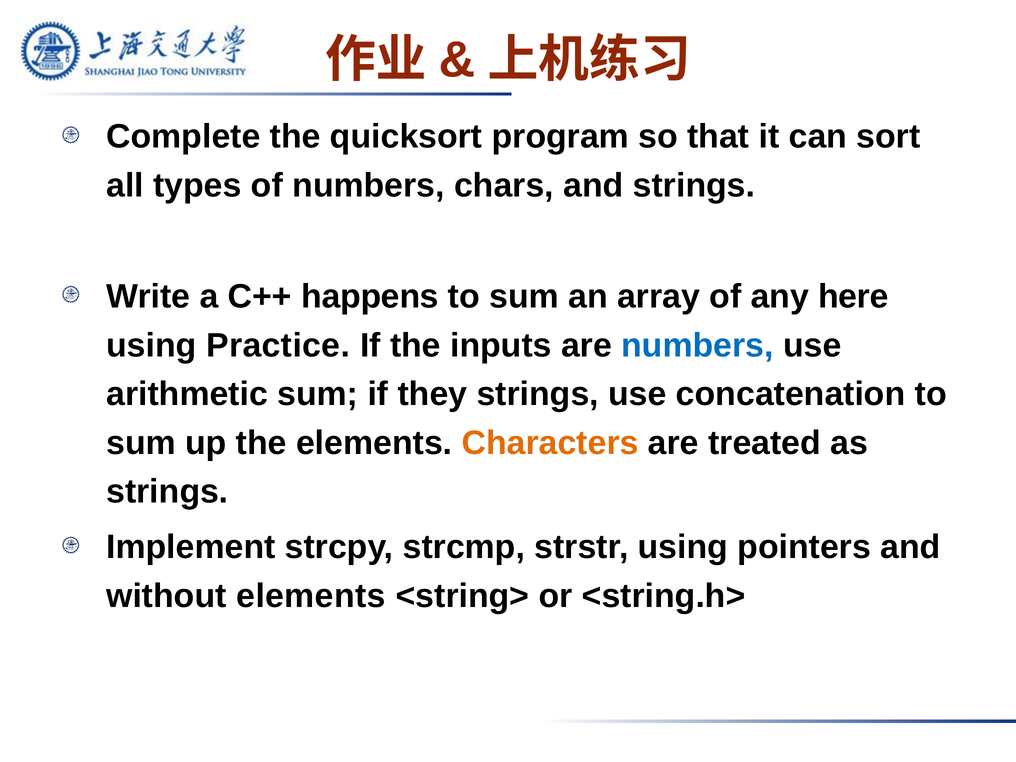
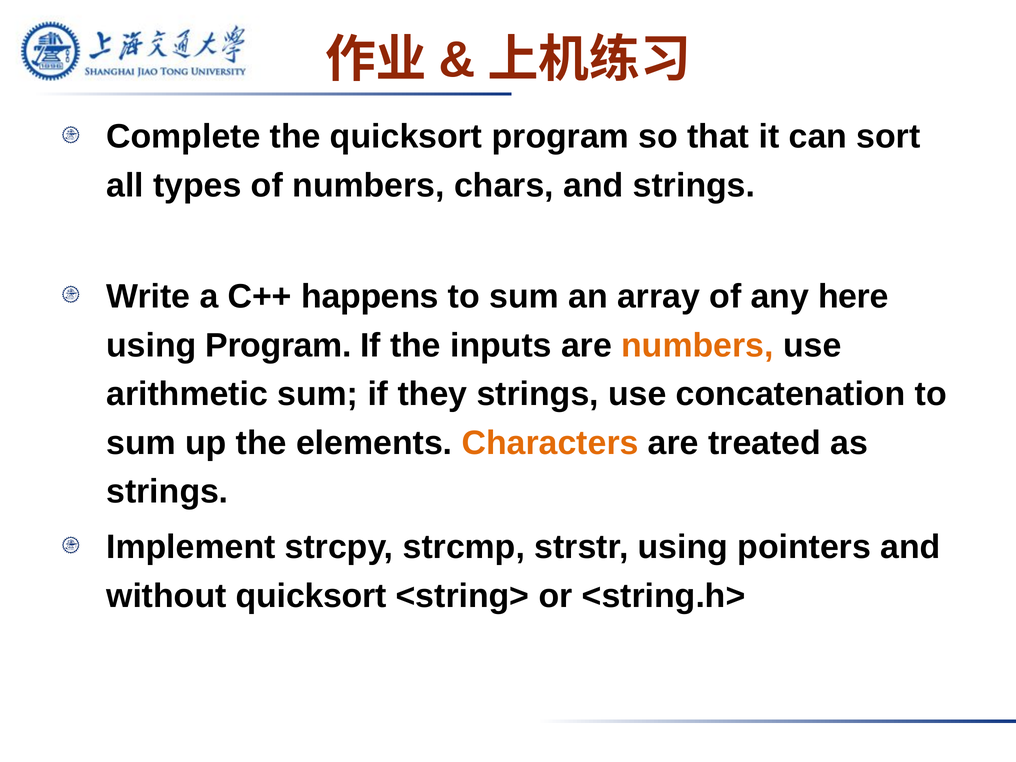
using Practice: Practice -> Program (278, 345)
numbers colour: blue -> orange (697, 345)
without elements: elements -> quicksort (311, 596)
